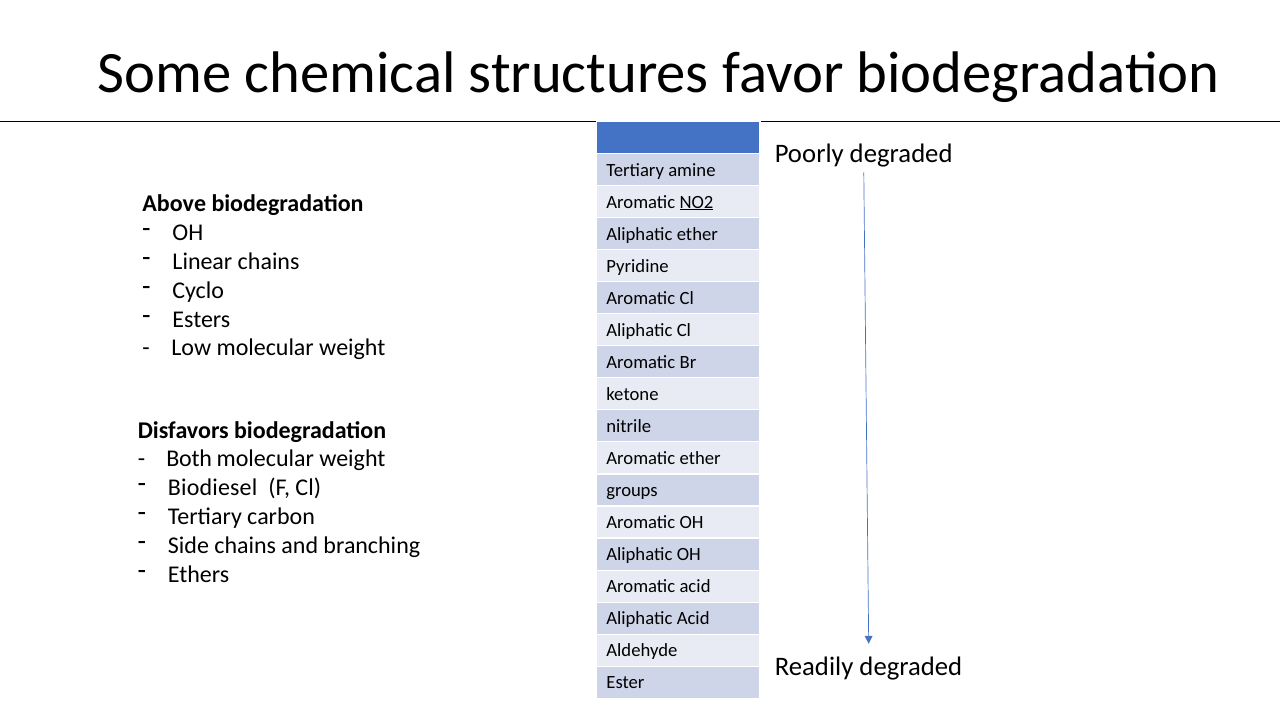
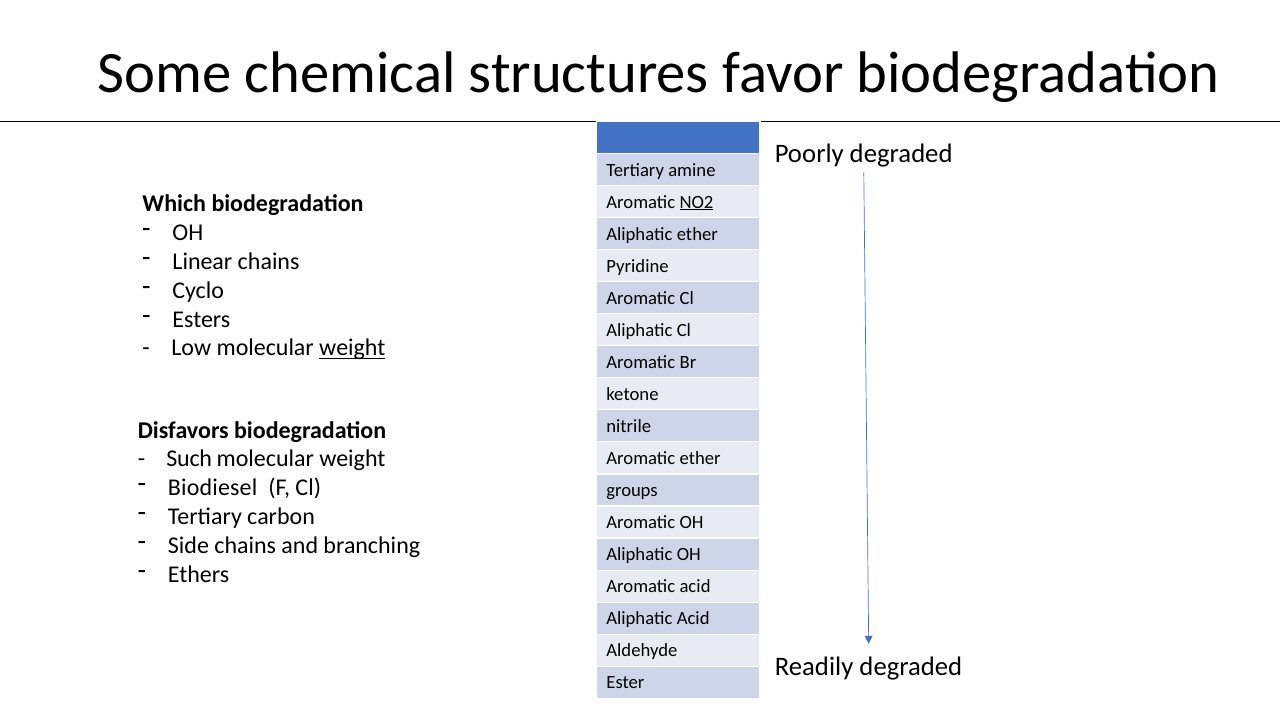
Above: Above -> Which (174, 204)
weight underline: none -> present (352, 348)
Both: Both -> Such (189, 459)
